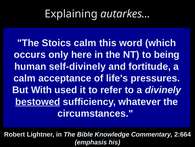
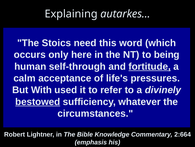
Stoics calm: calm -> need (85, 43)
self-divinely: self-divinely -> self-through (77, 66)
fortitude underline: none -> present (150, 66)
